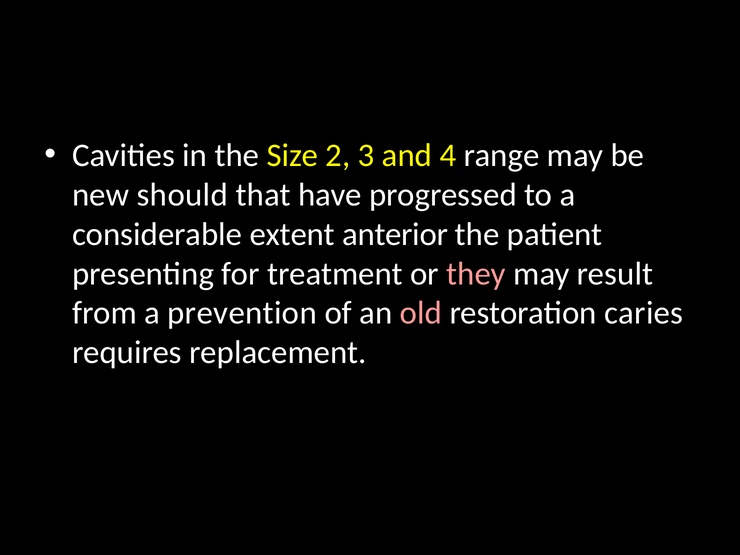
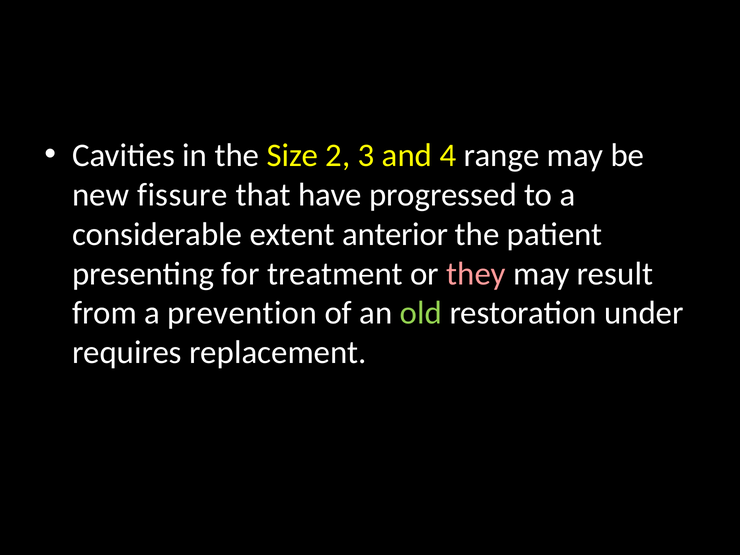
should: should -> fissure (182, 195)
old colour: pink -> light green (421, 313)
caries: caries -> under (644, 313)
